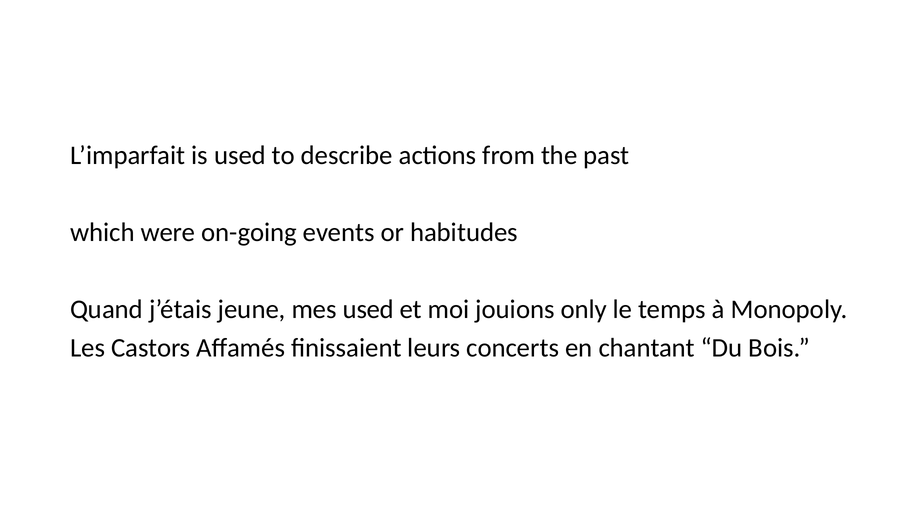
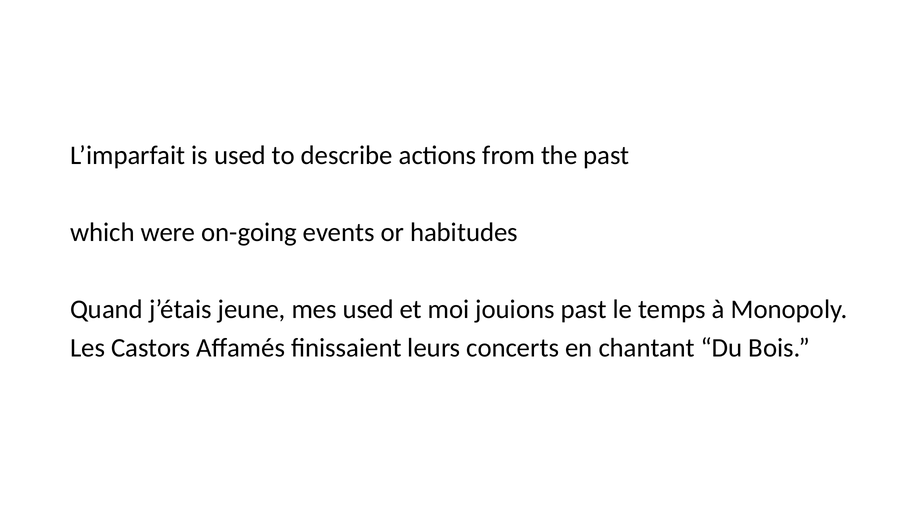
jouions only: only -> past (584, 310)
